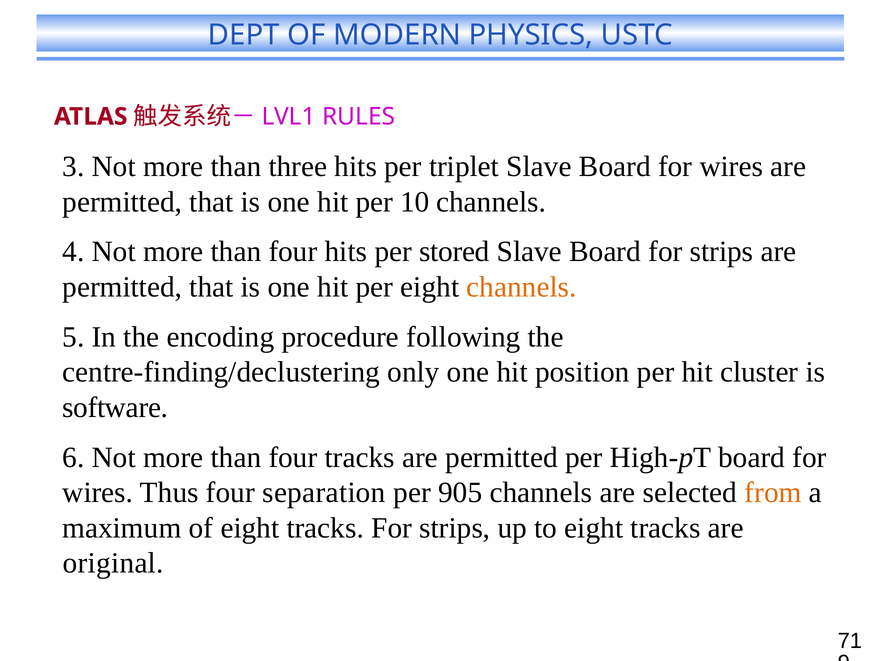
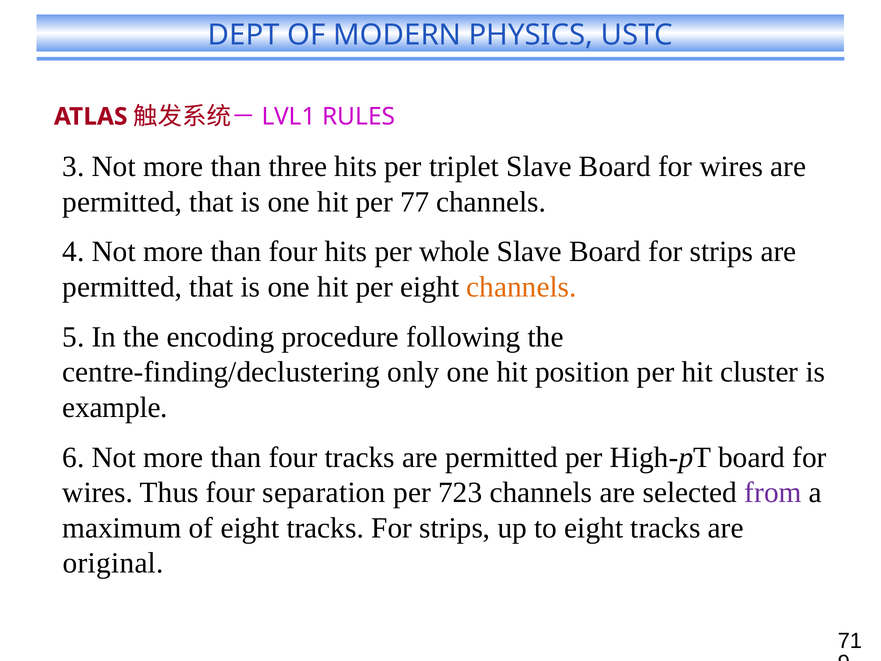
10: 10 -> 77 (415, 202)
stored: stored -> whole (454, 252)
software: software -> example (115, 407)
905: 905 -> 723 (460, 492)
from colour: orange -> purple (773, 492)
